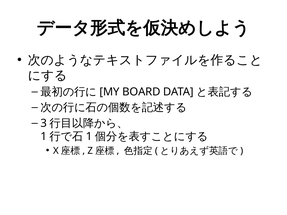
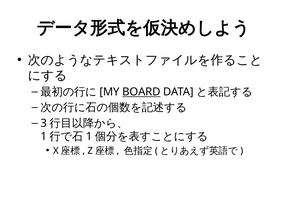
BOARD underline: none -> present (141, 92)
